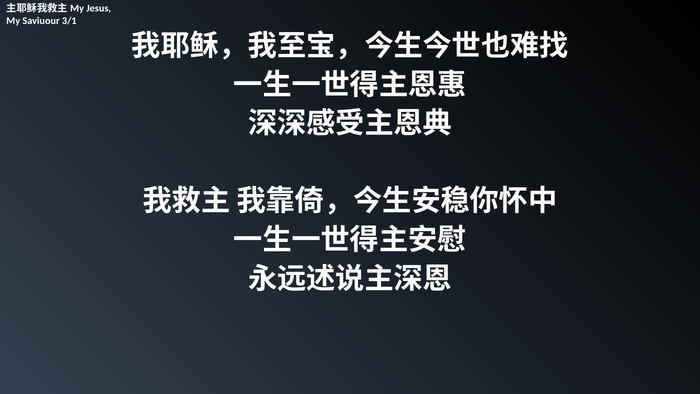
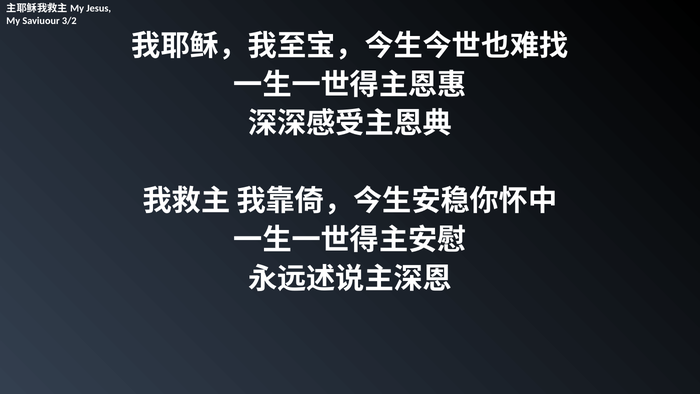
3/1: 3/1 -> 3/2 (69, 21)
